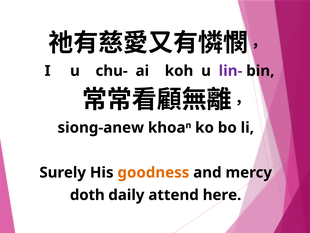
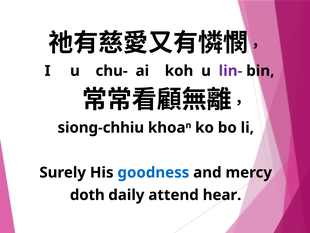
siong-anew: siong-anew -> siong-chhiu (101, 127)
goodness colour: orange -> blue (153, 172)
here: here -> hear (222, 195)
